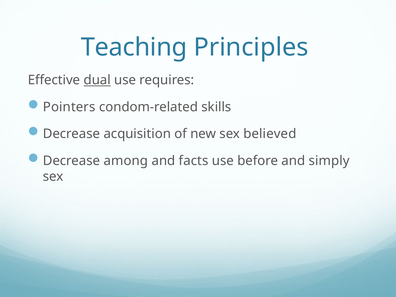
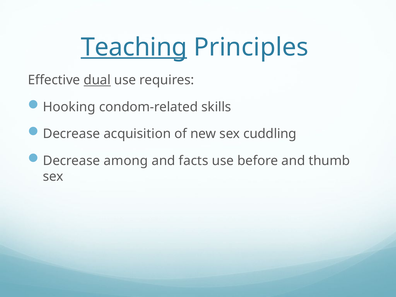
Teaching underline: none -> present (134, 47)
Pointers: Pointers -> Hooking (69, 107)
believed: believed -> cuddling (270, 134)
simply: simply -> thumb (329, 161)
